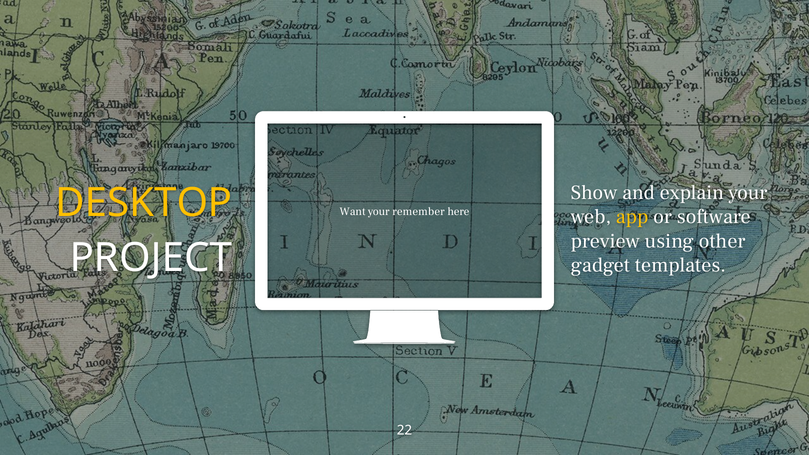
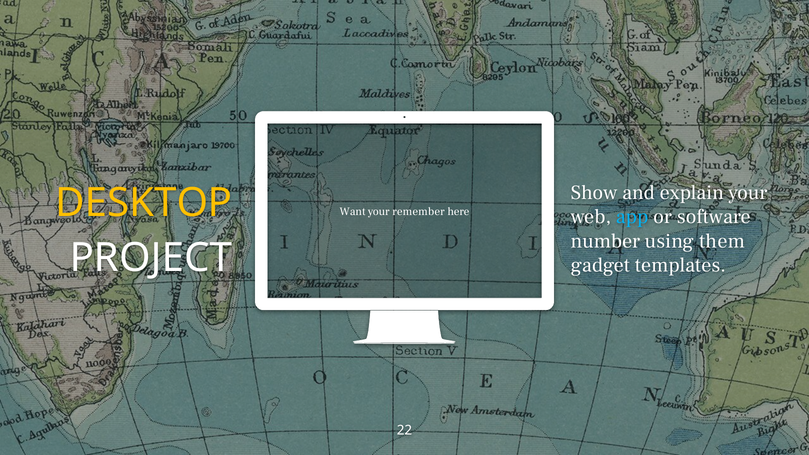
app colour: yellow -> light blue (632, 217)
preview: preview -> number (605, 241)
other: other -> them (722, 241)
